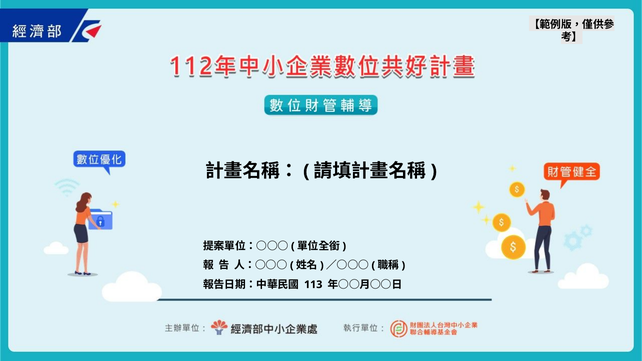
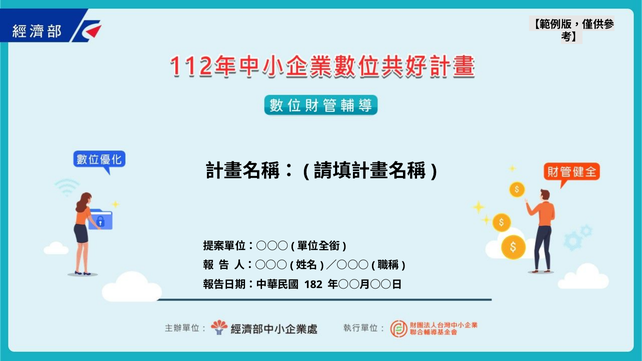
113: 113 -> 182 (313, 285)
